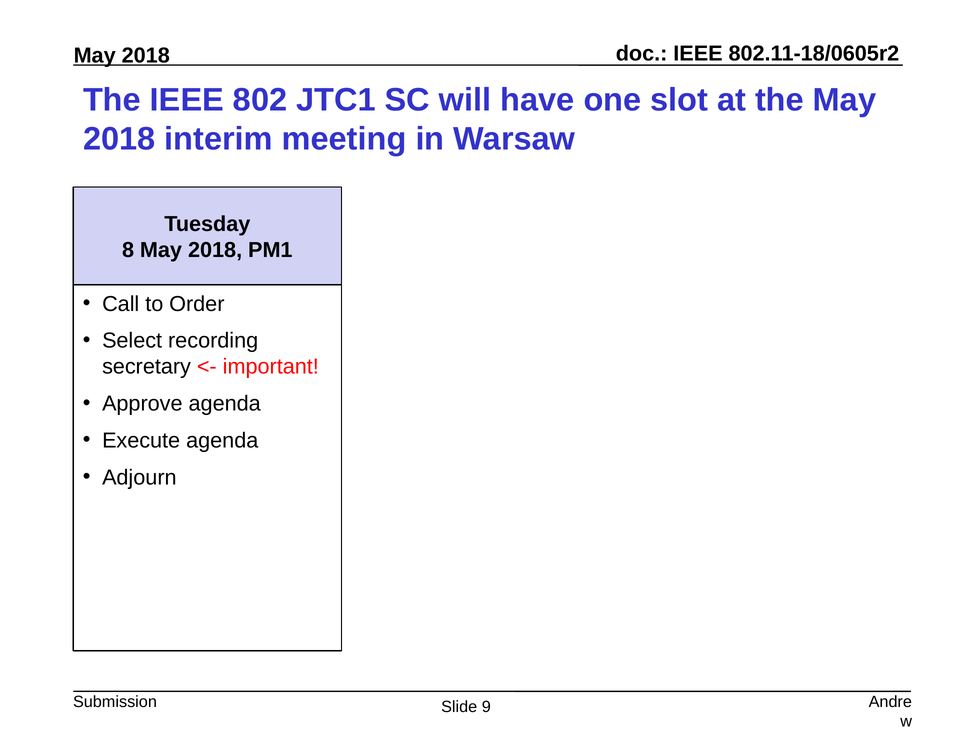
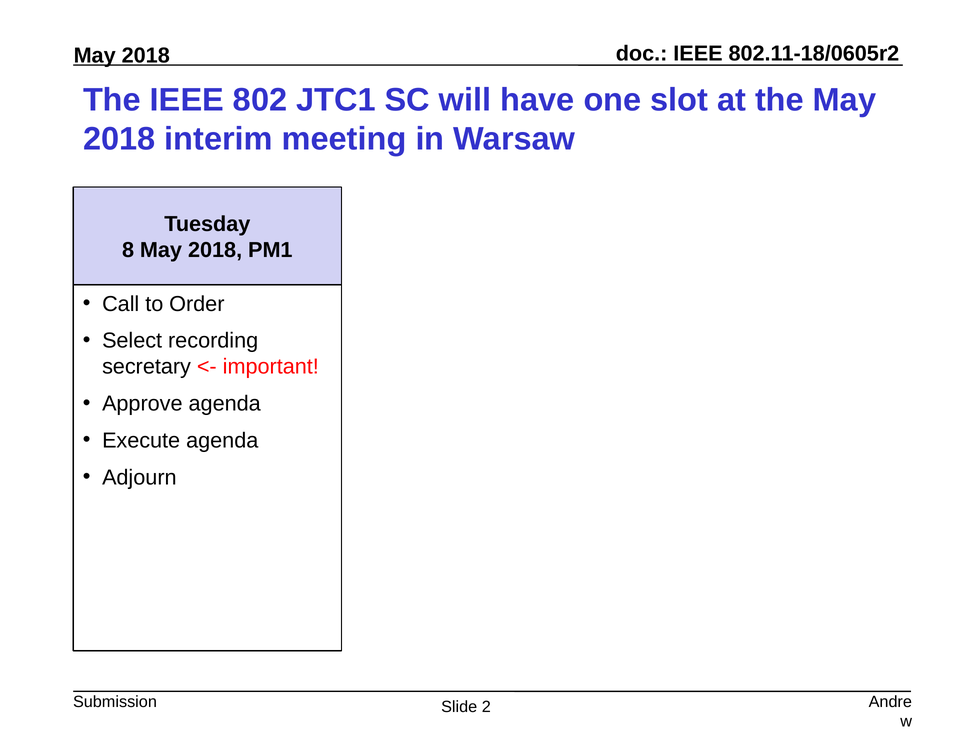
9: 9 -> 2 (486, 707)
